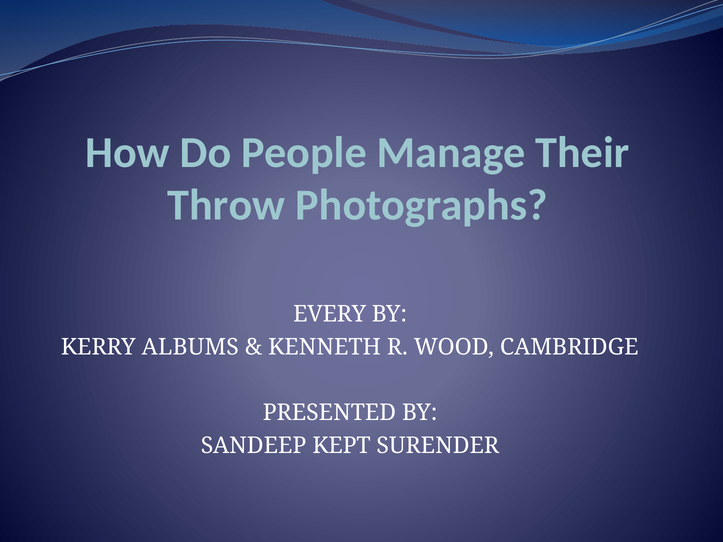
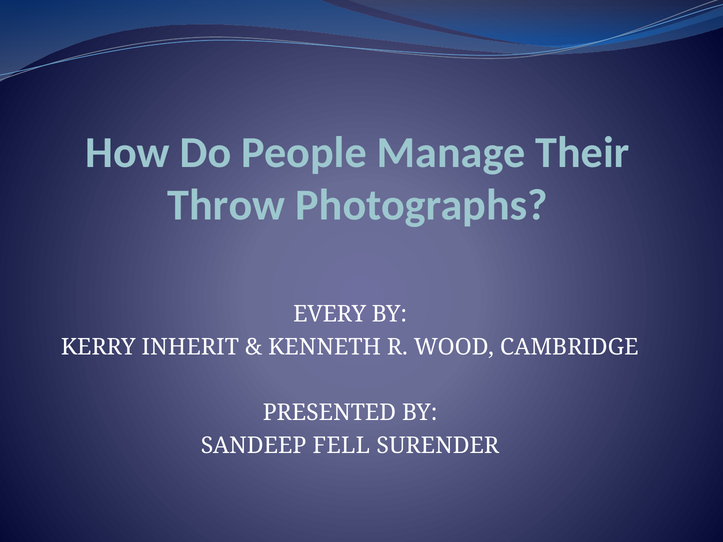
ALBUMS: ALBUMS -> INHERIT (190, 347)
KEPT: KEPT -> FELL (341, 446)
